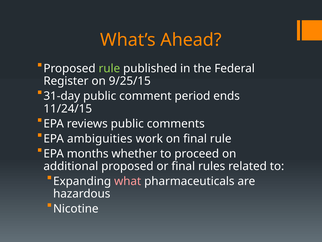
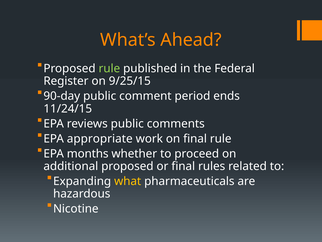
31-day: 31-day -> 90-day (62, 96)
ambiguities: ambiguities -> appropriate (100, 138)
what colour: pink -> yellow (128, 181)
